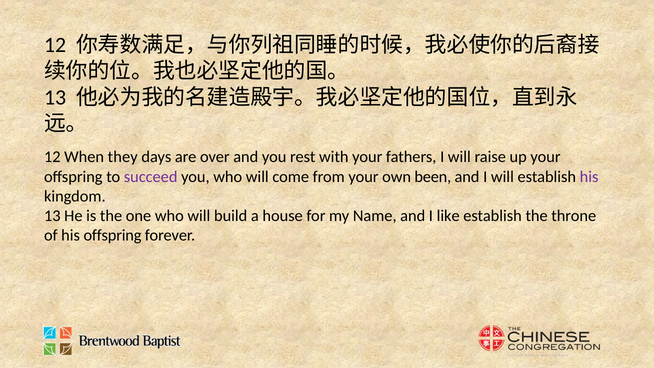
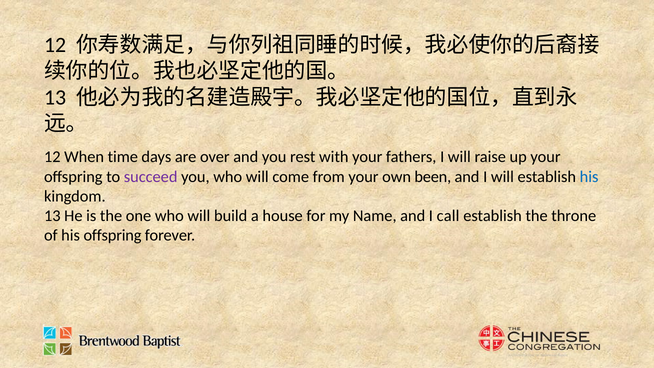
they: they -> time (123, 157)
his colour: purple -> blue (589, 177)
like: like -> call (448, 216)
